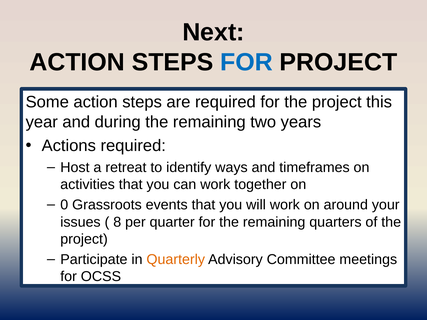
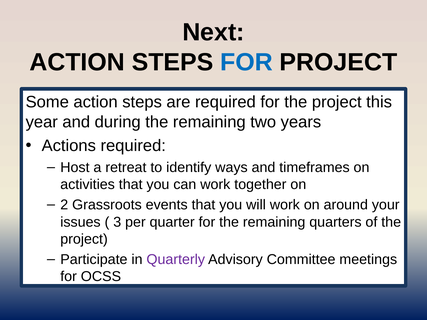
0: 0 -> 2 (64, 205)
8: 8 -> 3 (117, 222)
Quarterly colour: orange -> purple (176, 260)
